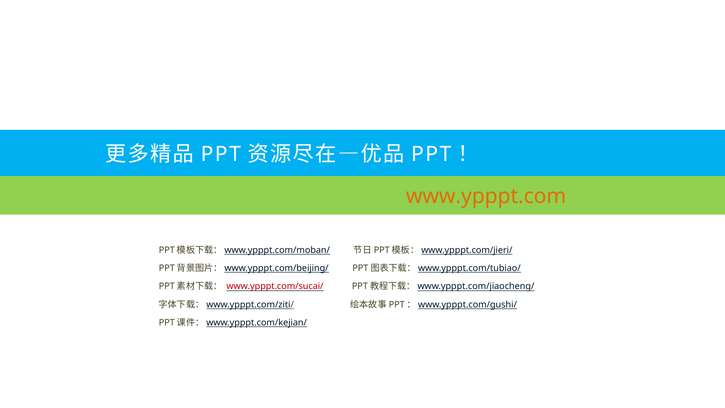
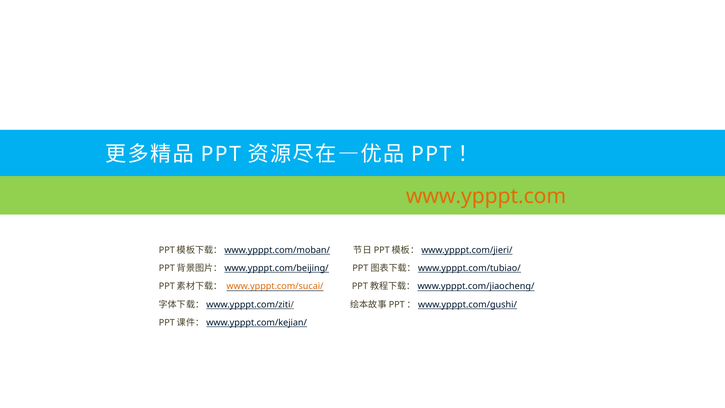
www.ypppt.com/sucai/ colour: red -> orange (275, 286)
